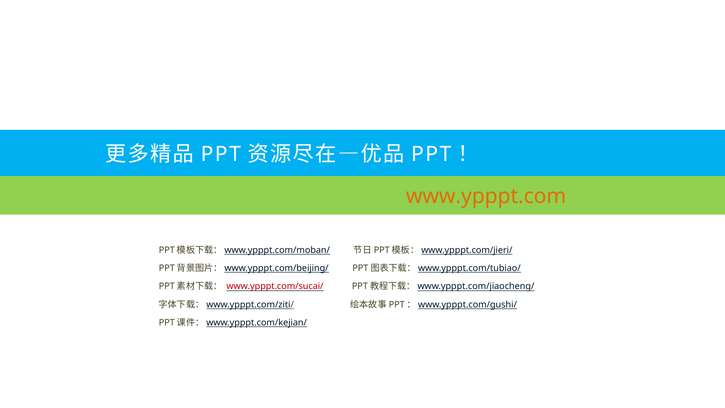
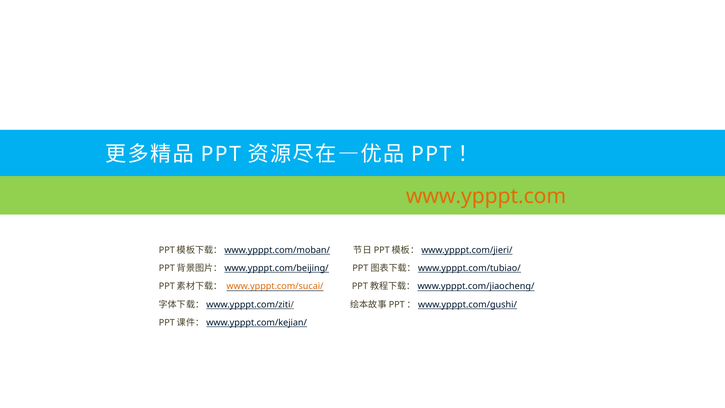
www.ypppt.com/sucai/ colour: red -> orange (275, 286)
